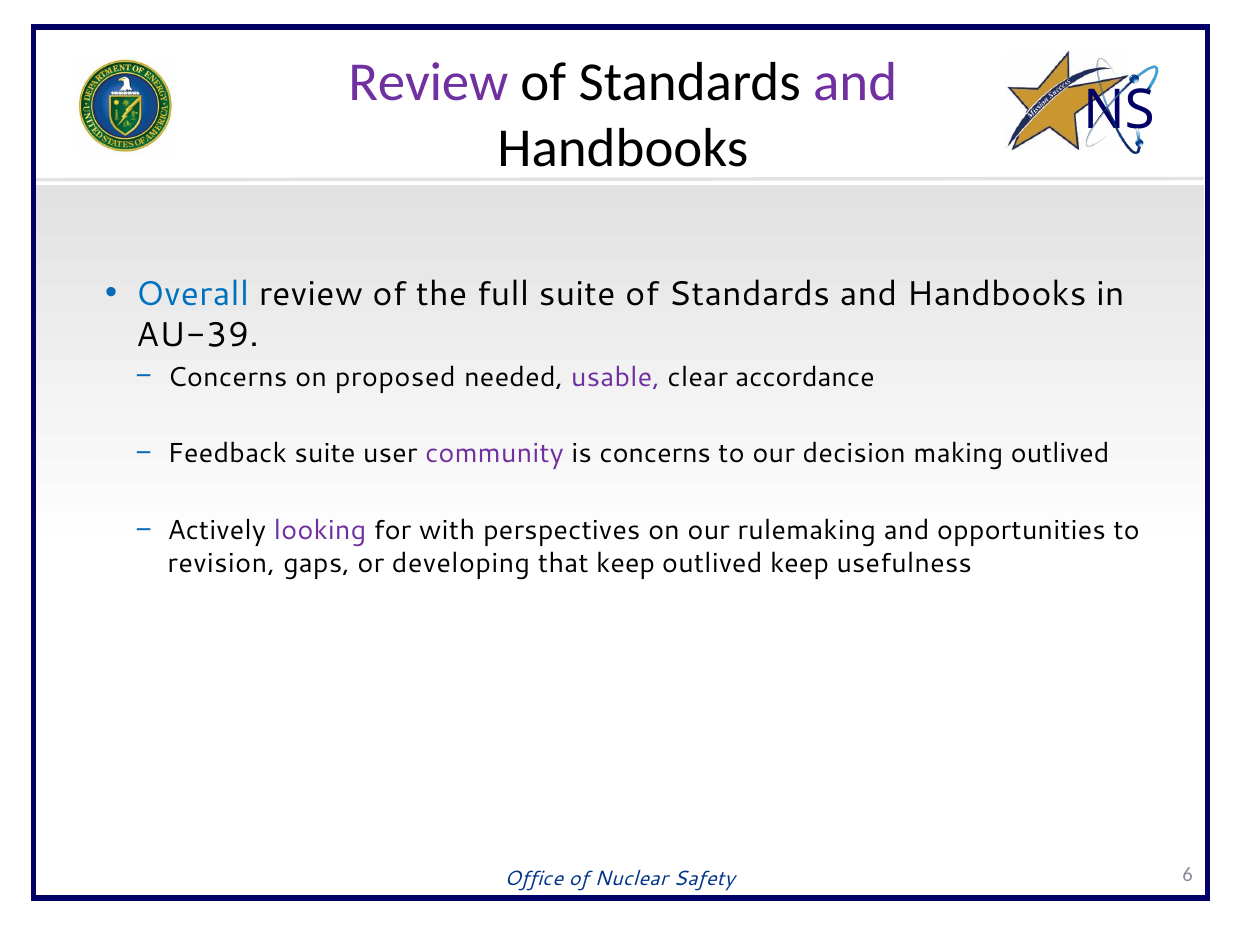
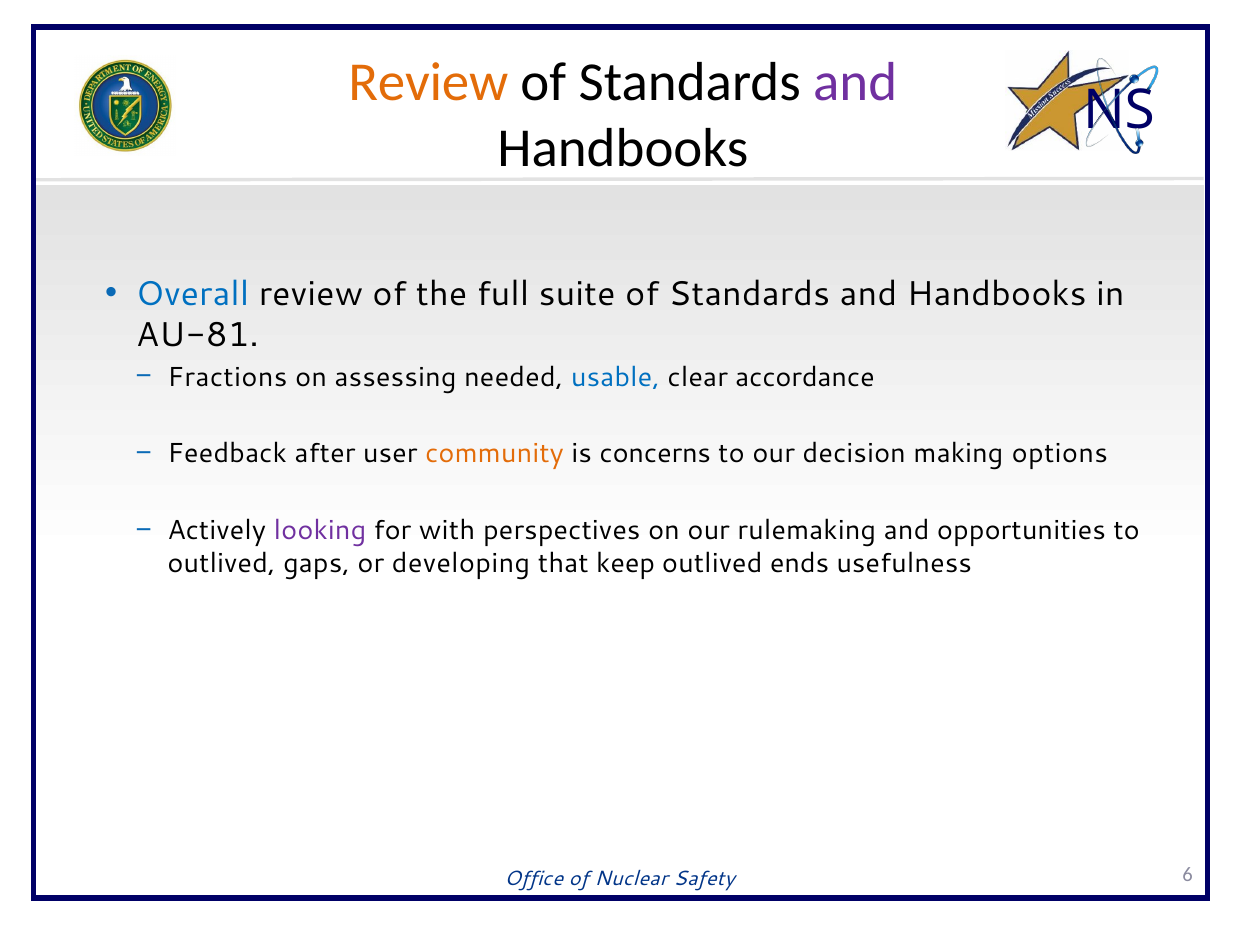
Review colour: purple -> orange (428, 82)
AU-39: AU-39 -> AU-81 (197, 335)
Concerns: Concerns -> Fractions (227, 377)
proposed: proposed -> assessing (395, 377)
usable colour: purple -> blue (615, 377)
Feedback suite: suite -> after (325, 454)
community colour: purple -> orange (494, 454)
making outlived: outlived -> options (1060, 454)
revision: revision -> outlived (221, 563)
outlived keep: keep -> ends (800, 563)
